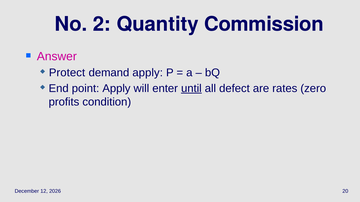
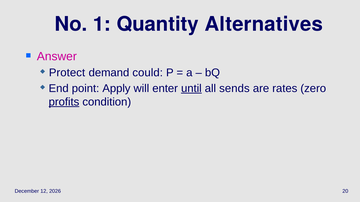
2: 2 -> 1 (102, 24)
Commission: Commission -> Alternatives (264, 24)
demand apply: apply -> could (148, 73)
defect: defect -> sends (234, 89)
profits underline: none -> present (64, 102)
